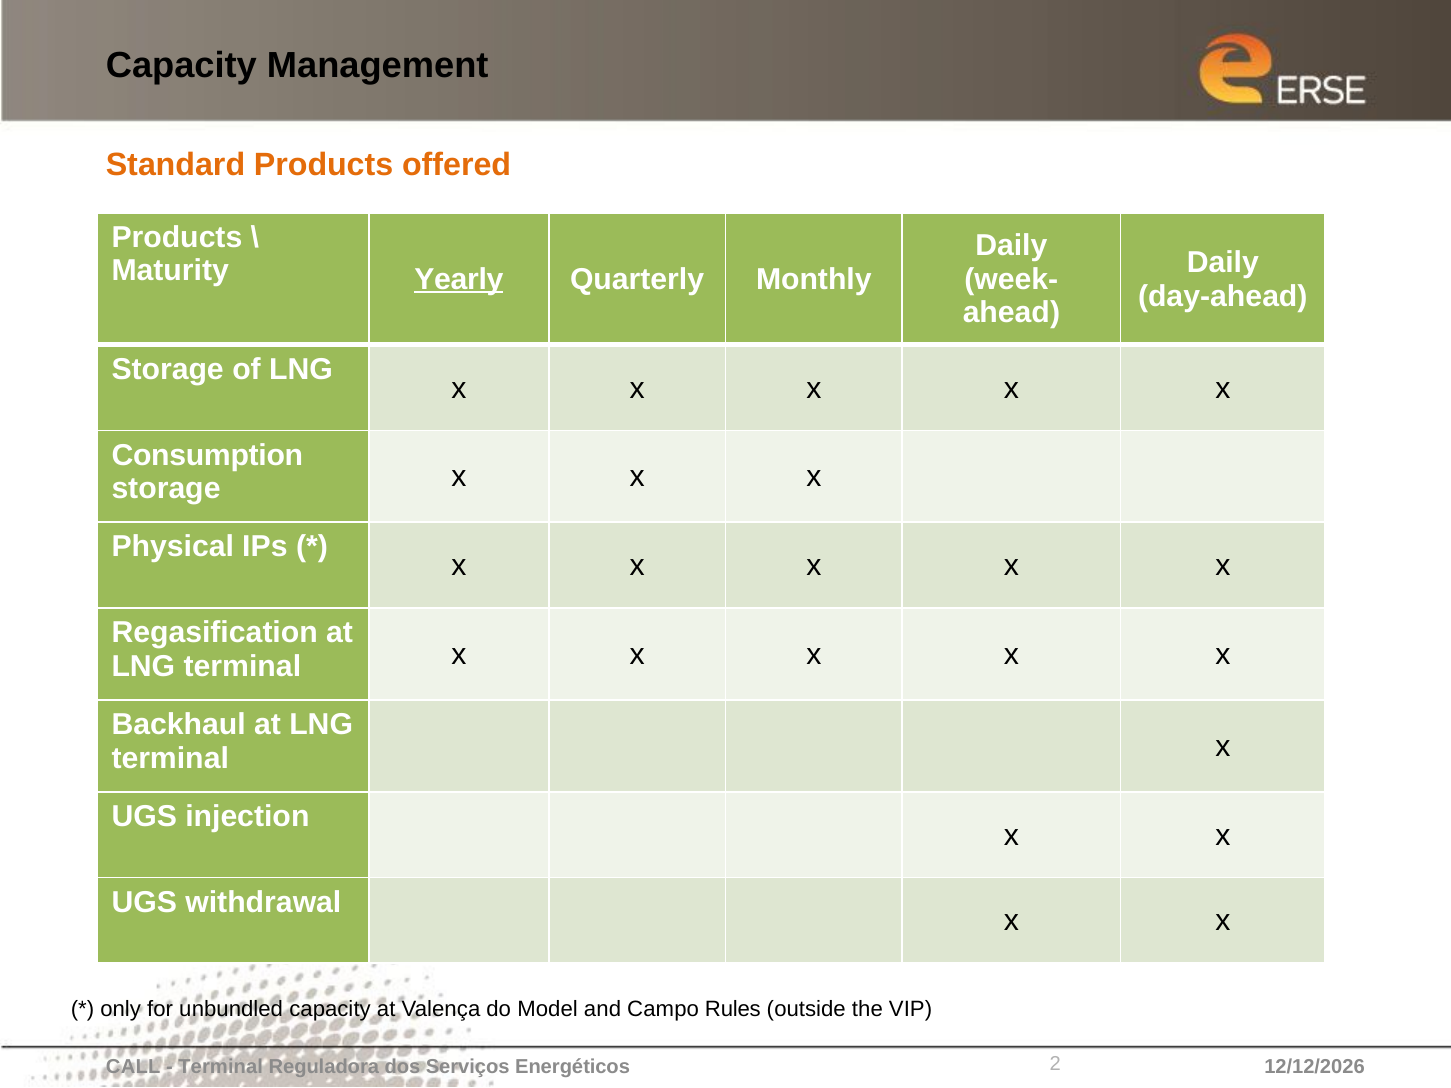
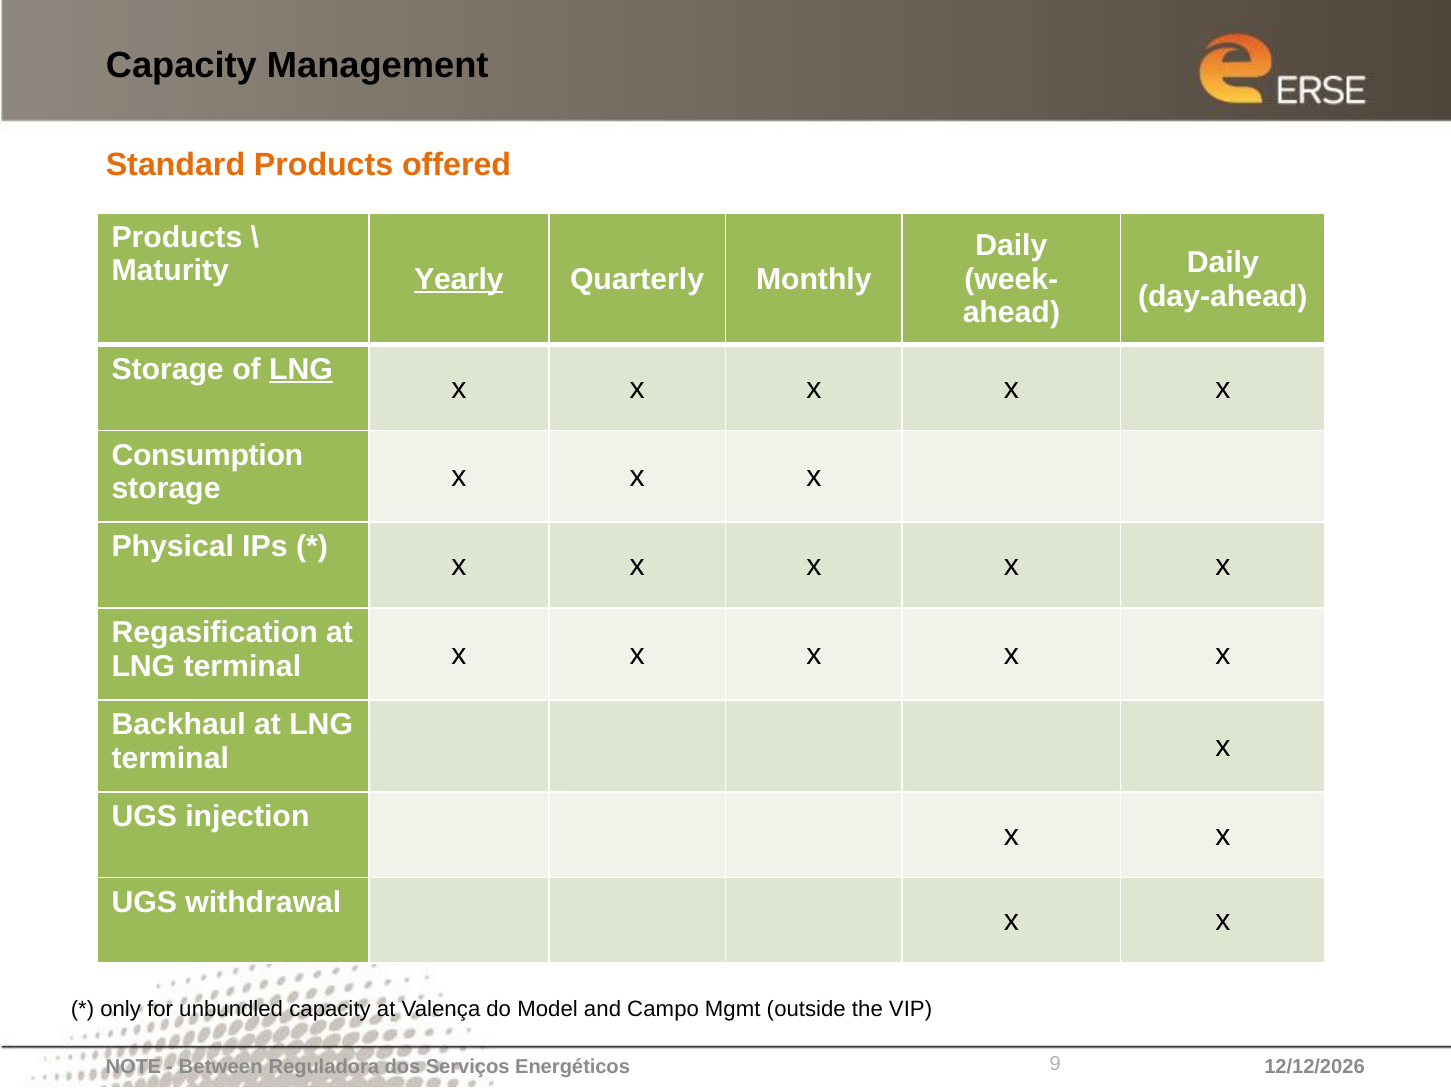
LNG underline: none -> present (301, 369)
Rules: Rules -> Mgmt (733, 1010)
CALL: CALL -> NOTE (133, 1067)
Terminal: Terminal -> Between (221, 1067)
2: 2 -> 9 (1055, 1064)
